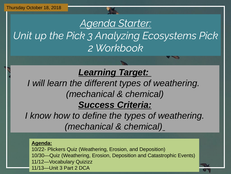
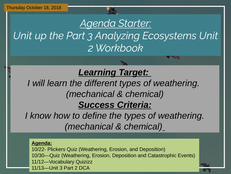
the Pick: Pick -> Part (76, 36)
Ecosystems Pick: Pick -> Unit (209, 36)
